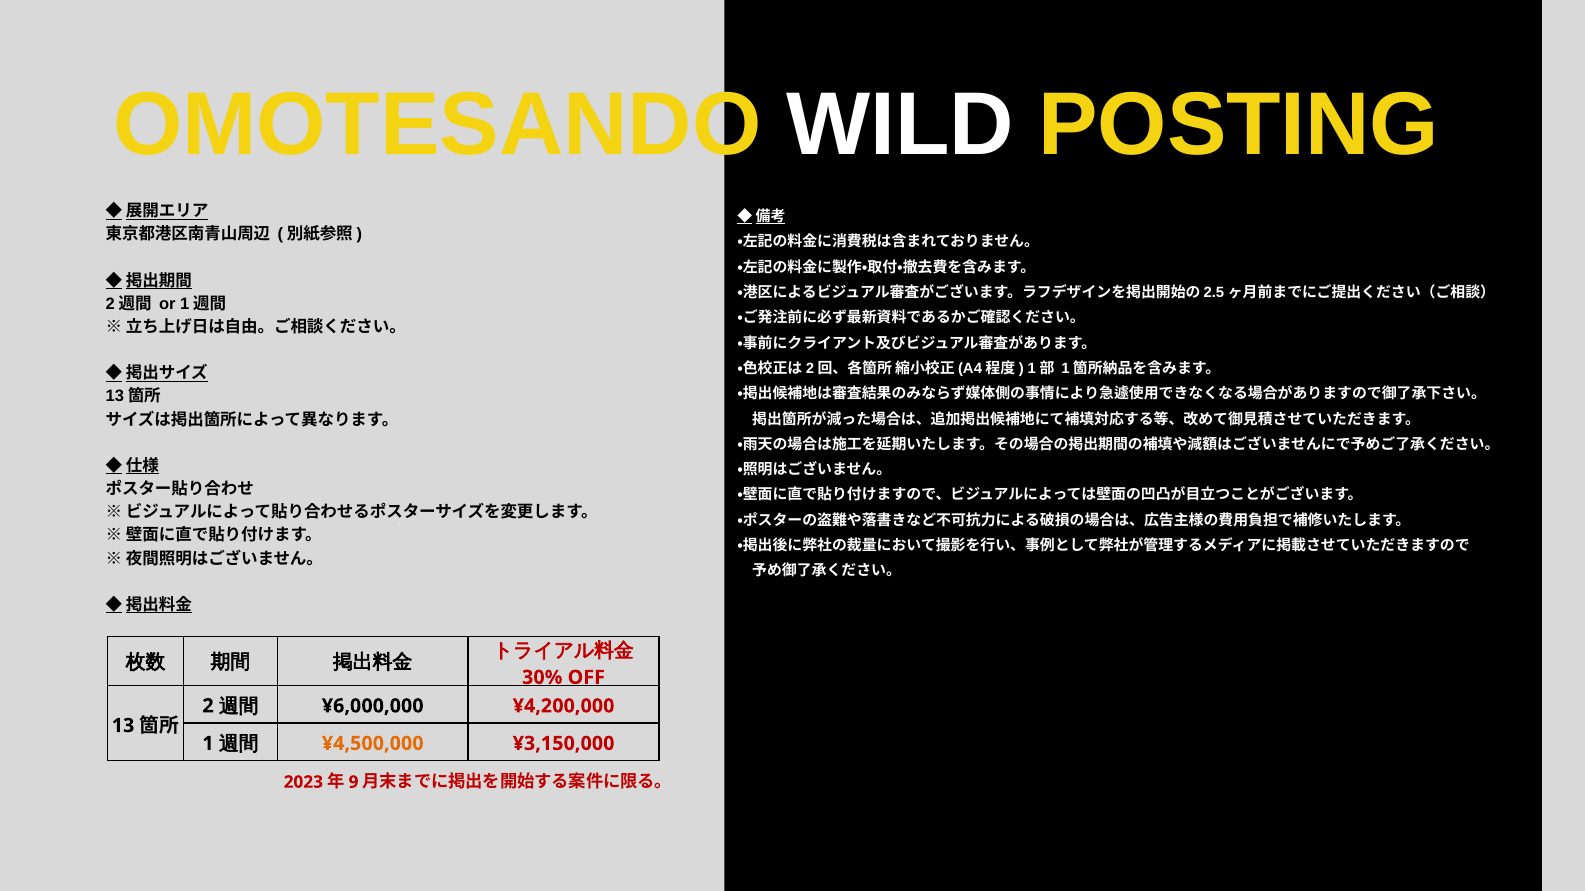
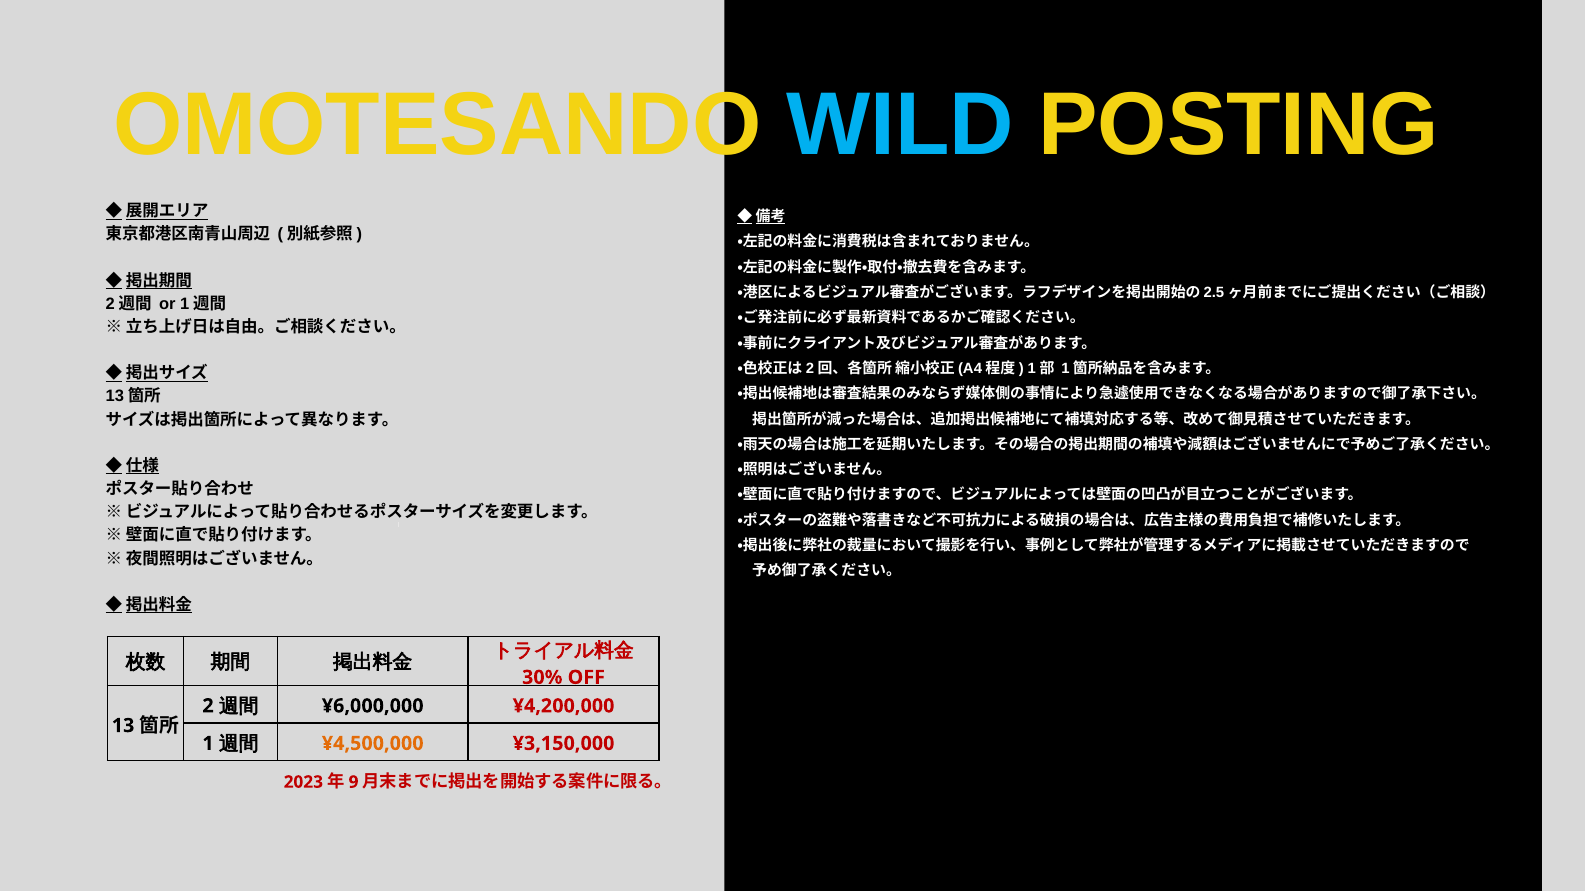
WILD colour: white -> light blue (900, 125)
